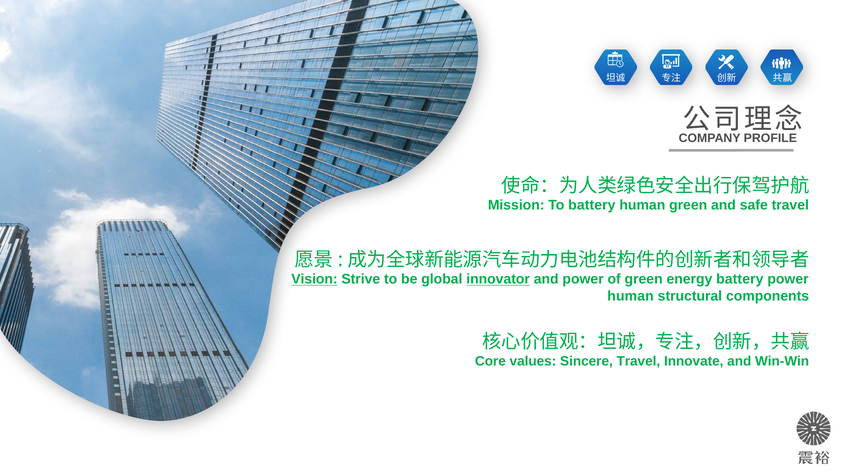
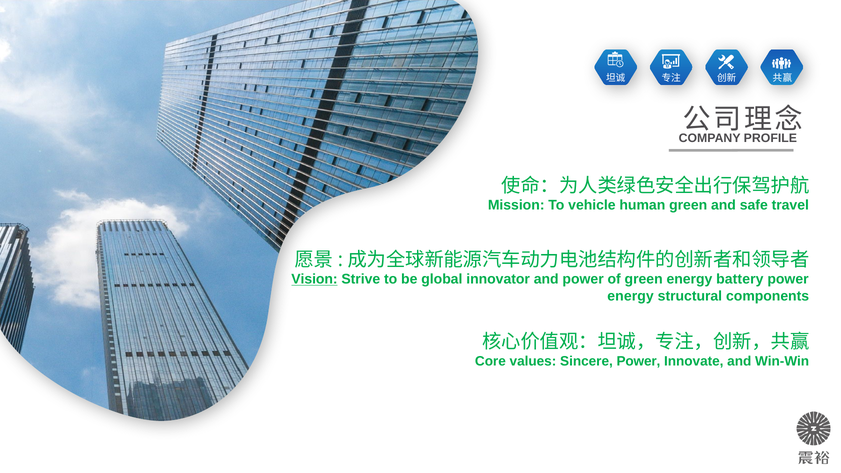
To battery: battery -> vehicle (592, 205)
innovator underline: present -> none (498, 279)
human: human -> energy (631, 296)
Sincere Travel: Travel -> Power (638, 361)
